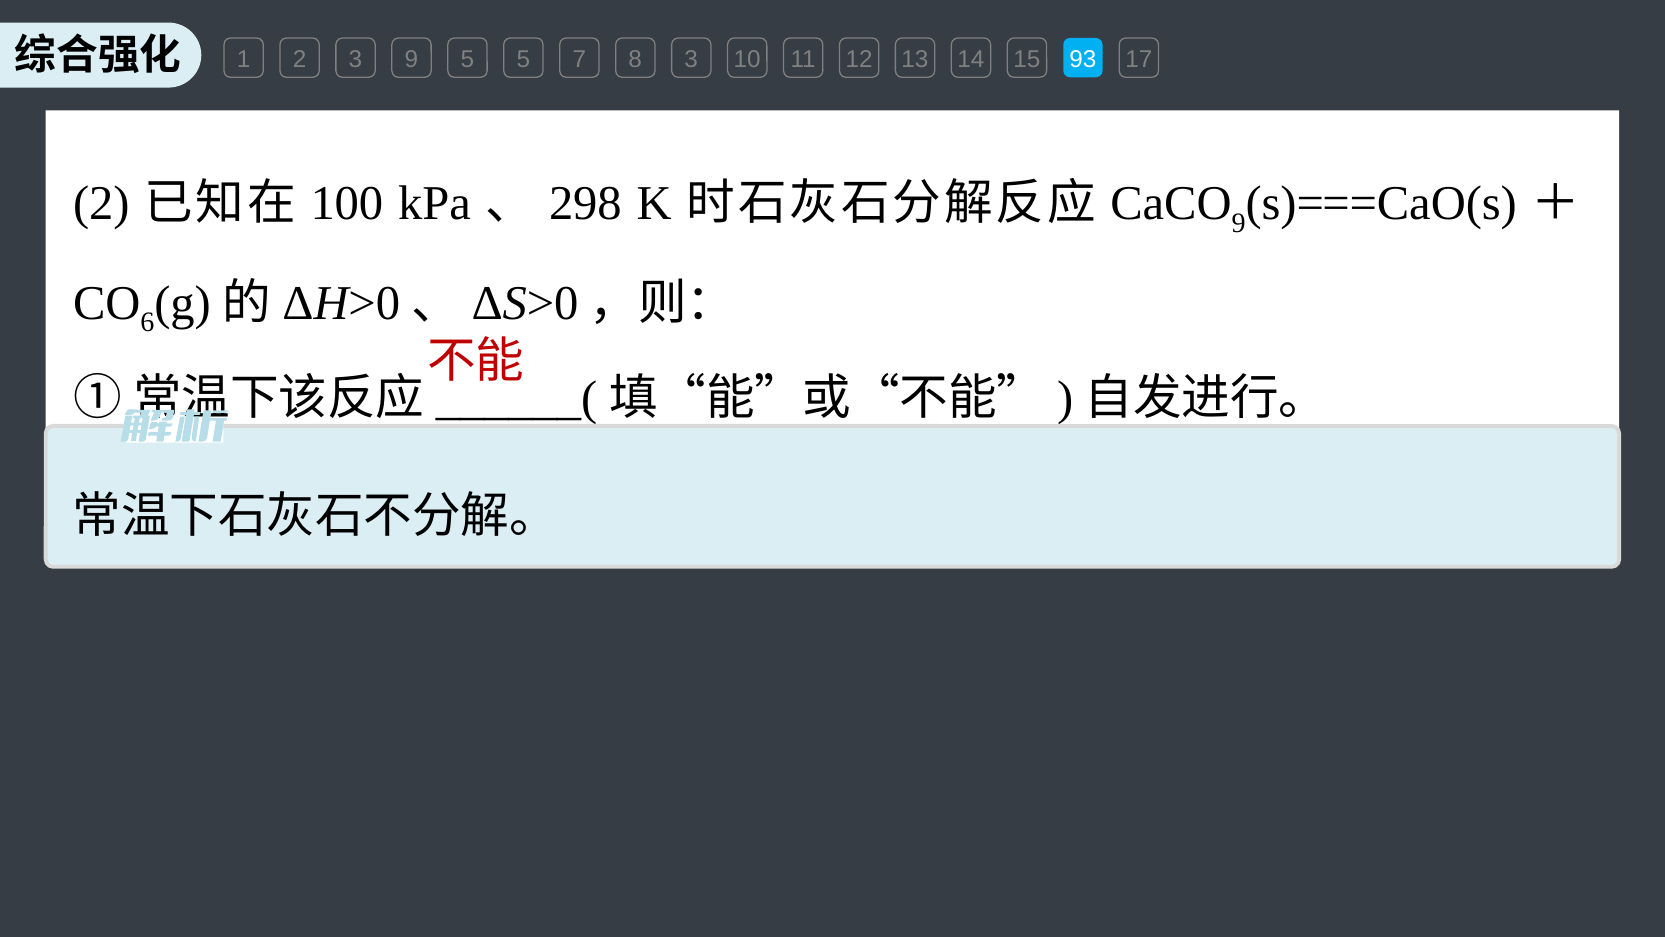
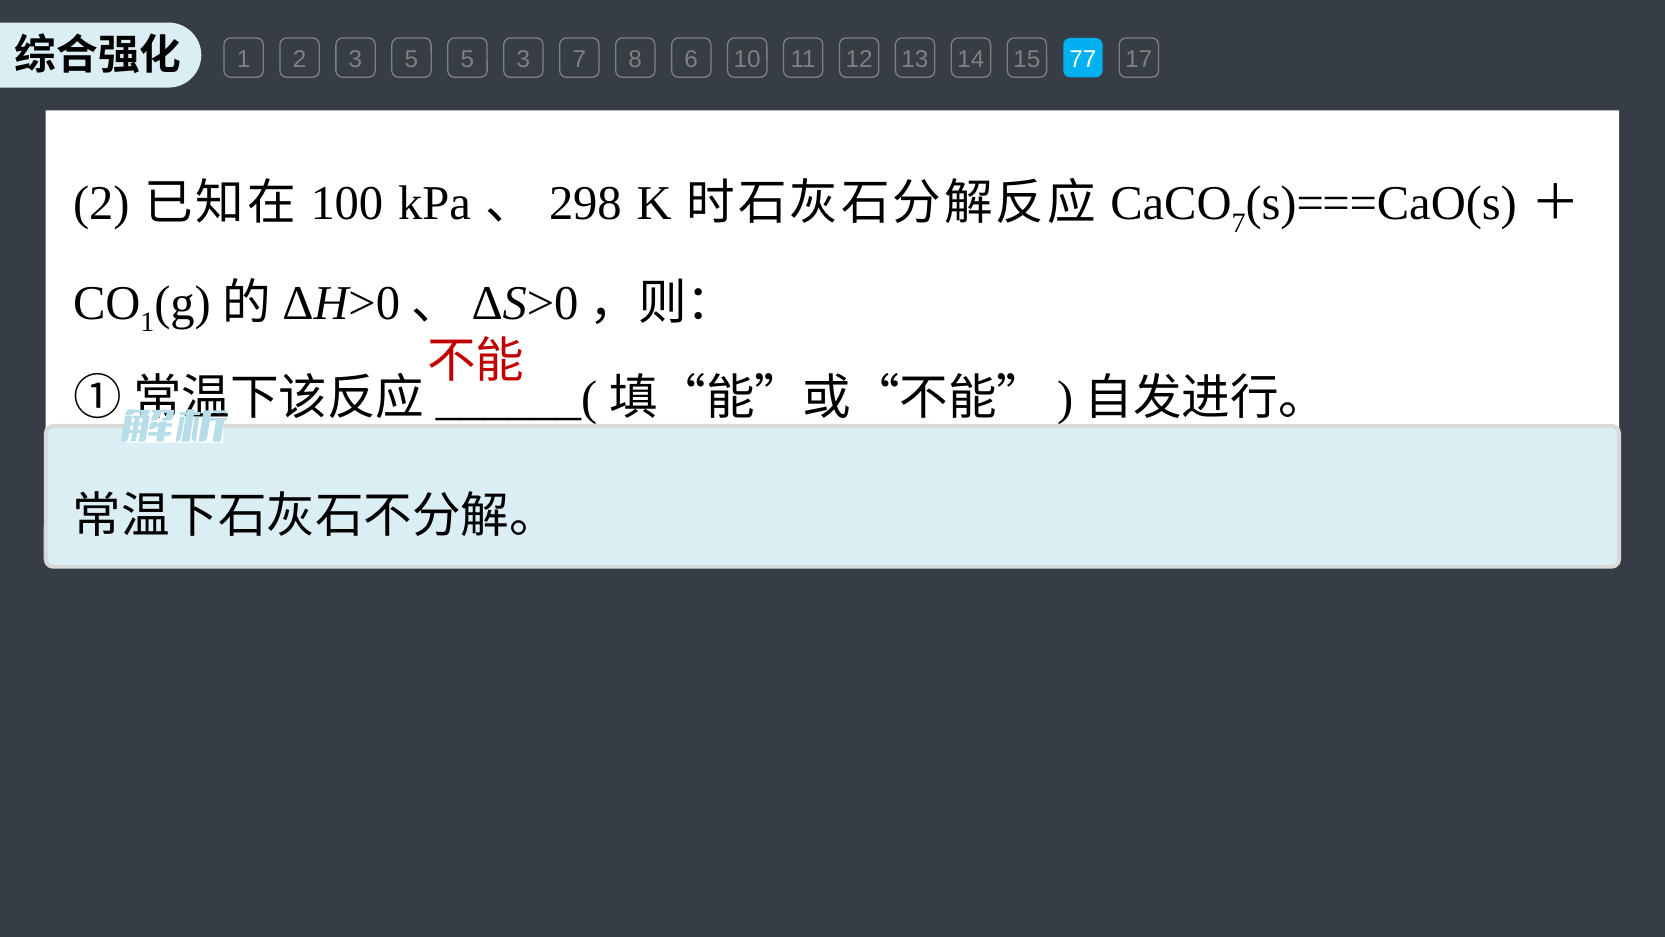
3 9: 9 -> 5 (411, 59)
5 5: 5 -> 3 (523, 59)
8 3: 3 -> 6 (691, 59)
93: 93 -> 77 (1083, 59)
9: 9 -> 7 (1239, 223)
6: 6 -> 1 (147, 322)
